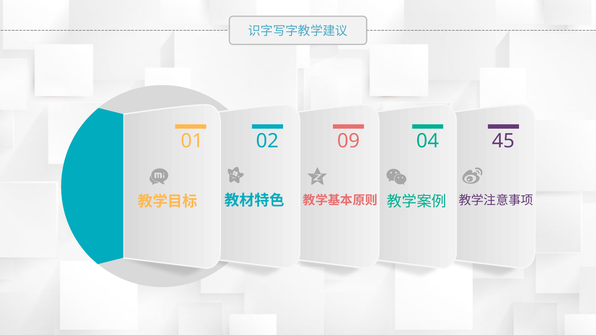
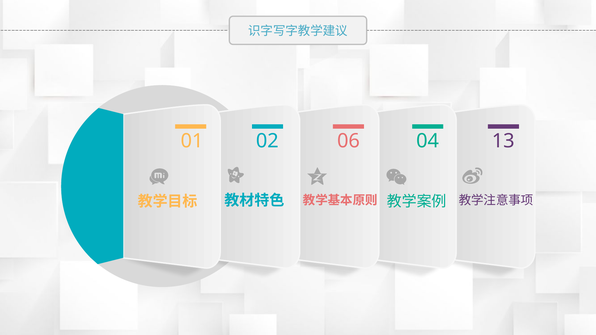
09: 09 -> 06 (348, 141)
45: 45 -> 13 (503, 141)
